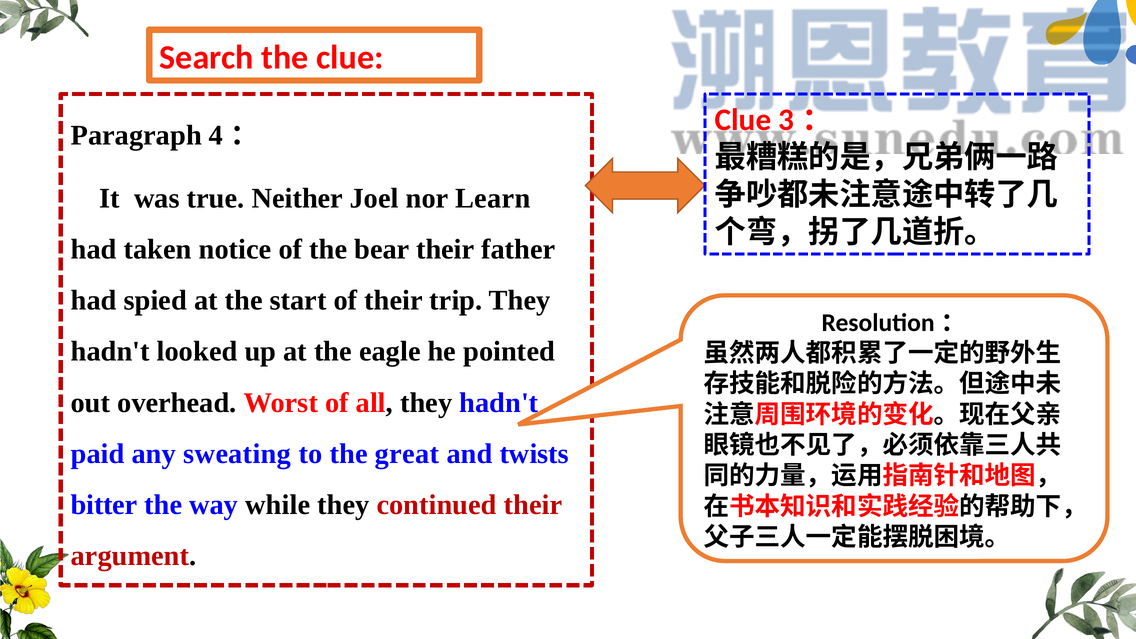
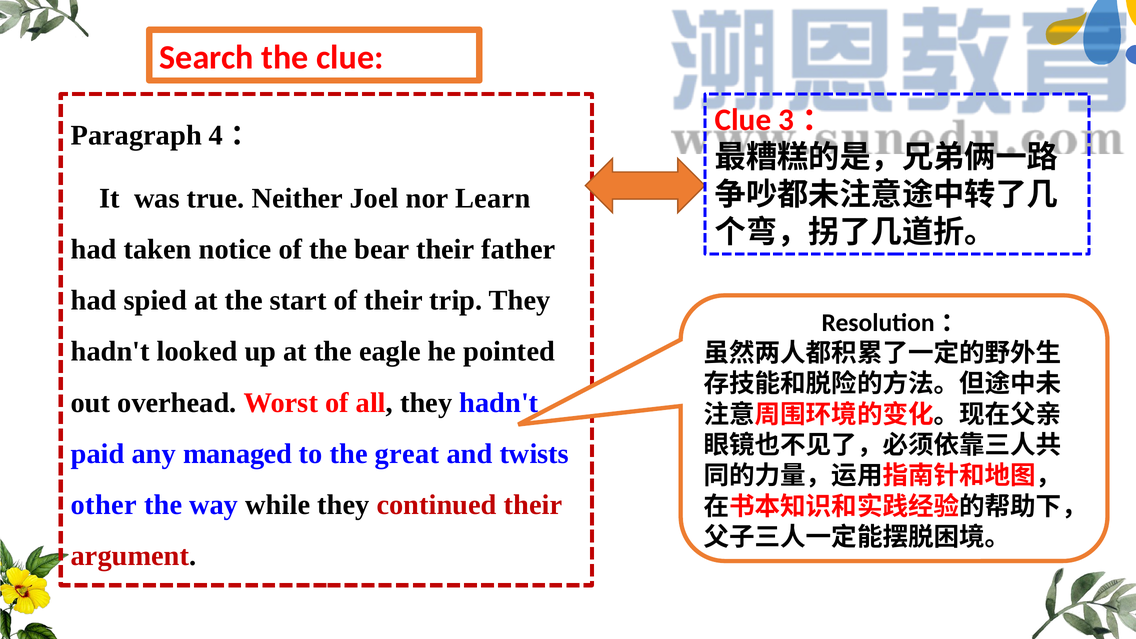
sweating: sweating -> managed (238, 454)
bitter: bitter -> other (104, 505)
